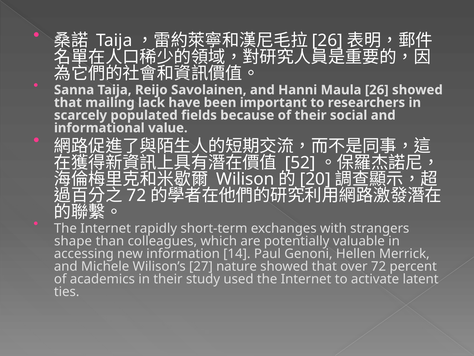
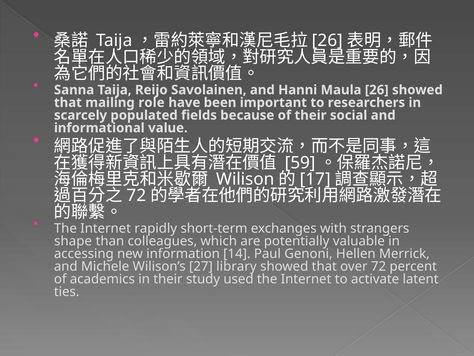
lack: lack -> role (151, 102)
52: 52 -> 59 (300, 162)
20: 20 -> 17 (315, 179)
nature: nature -> library (236, 266)
